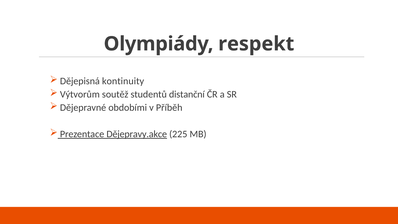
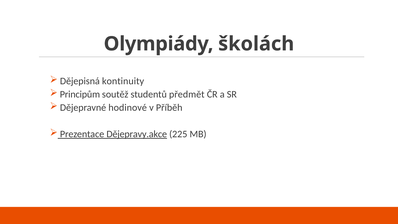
respekt: respekt -> školách (256, 44)
Výtvorům: Výtvorům -> Principům (80, 94)
distanční: distanční -> předmět (187, 94)
obdobími: obdobími -> hodinové (128, 107)
